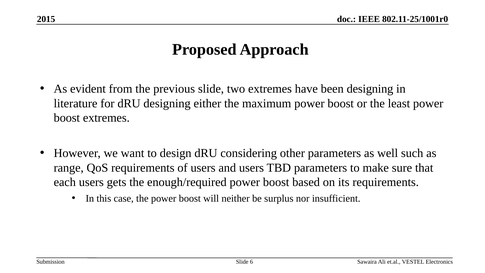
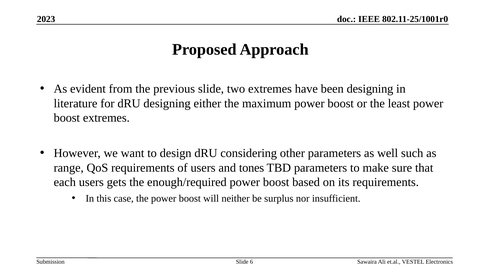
2015: 2015 -> 2023 (46, 19)
and users: users -> tones (252, 168)
